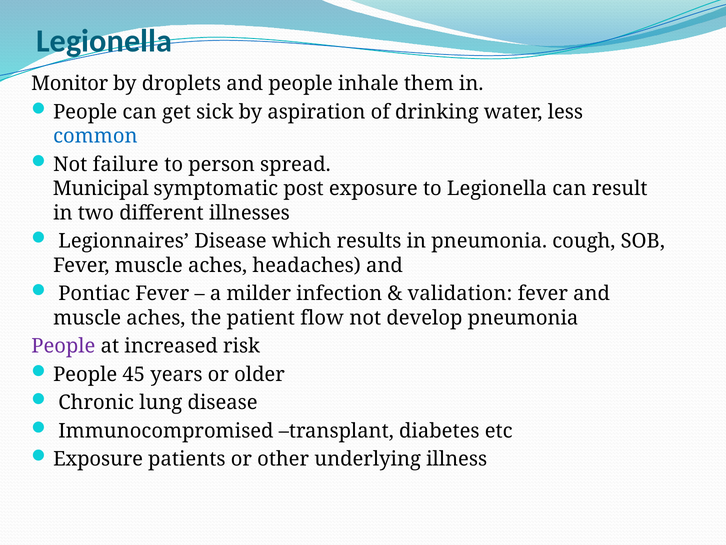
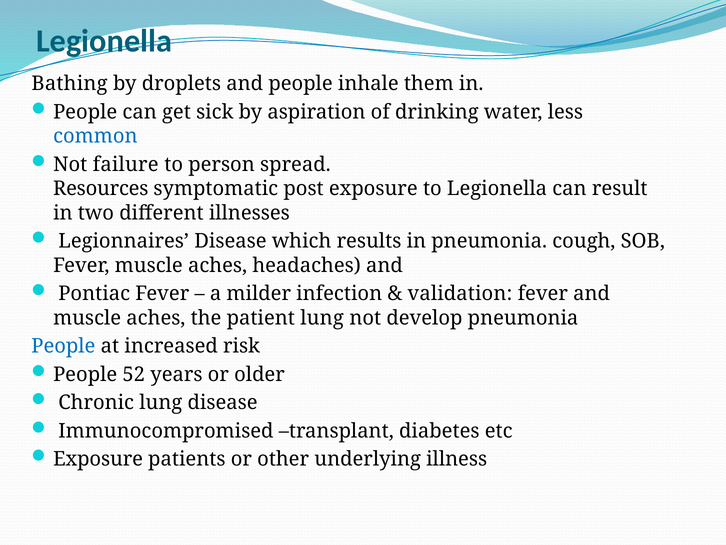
Monitor: Monitor -> Bathing (69, 84)
Municipal: Municipal -> Resources (101, 189)
patient flow: flow -> lung (322, 318)
People colour: purple -> blue (63, 346)
45: 45 -> 52 (134, 374)
